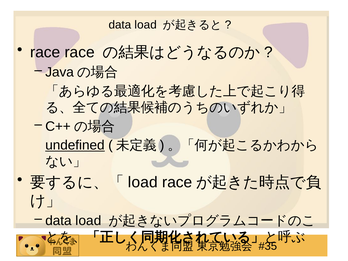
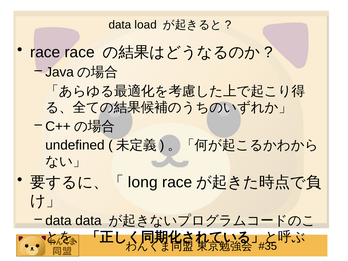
undefined underline: present -> none (75, 145)
load: load -> long (143, 182)
load: load -> data (88, 221)
